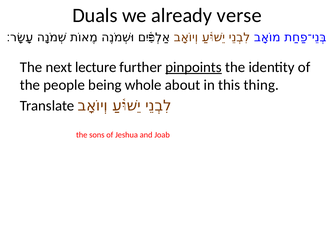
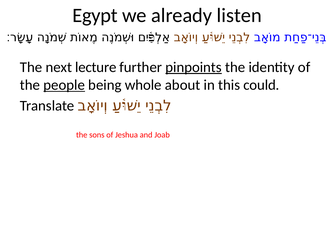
Duals: Duals -> Egypt (95, 15)
verse: verse -> listen (239, 15)
people underline: none -> present (64, 85)
thing: thing -> could (261, 85)
